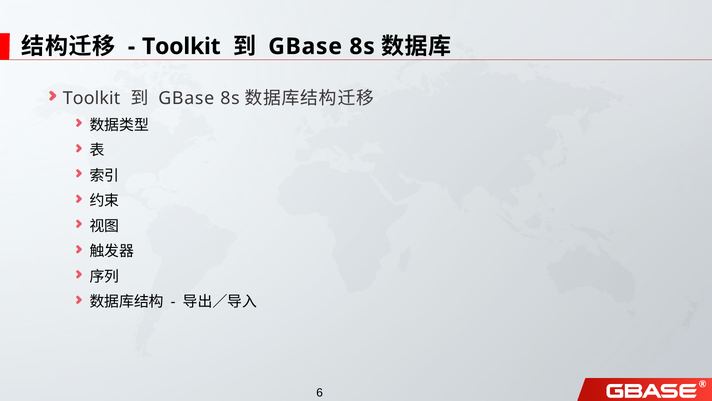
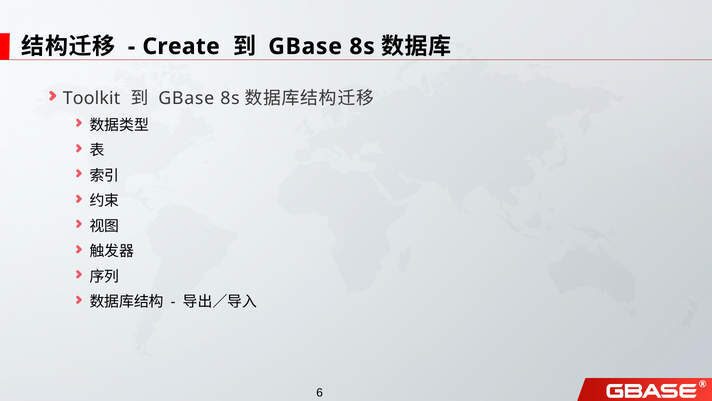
Toolkit: Toolkit -> Create (181, 46)
